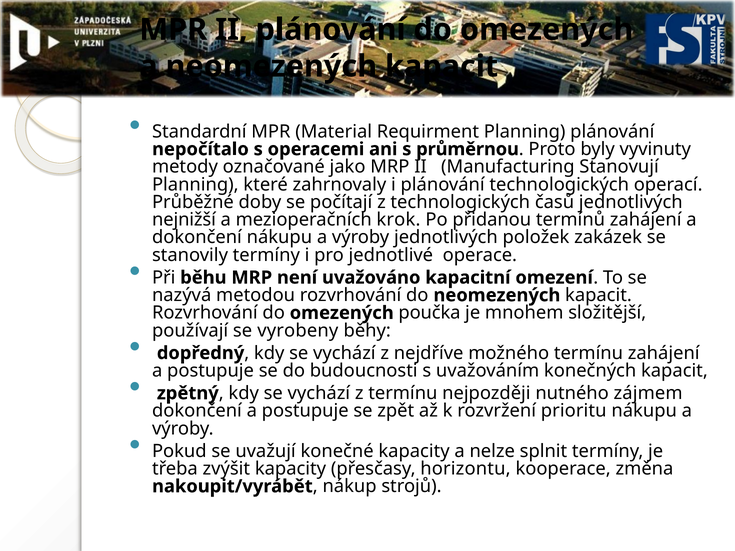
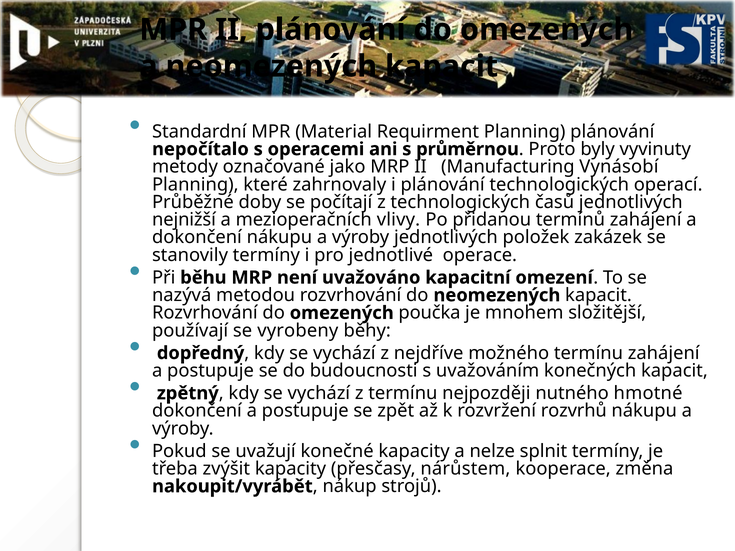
Stanovují: Stanovují -> Vynásobí (619, 167)
krok: krok -> vlivy (398, 220)
zájmem: zájmem -> hmotné (648, 393)
prioritu: prioritu -> rozvrhů (574, 411)
horizontu: horizontu -> nárůstem (465, 469)
